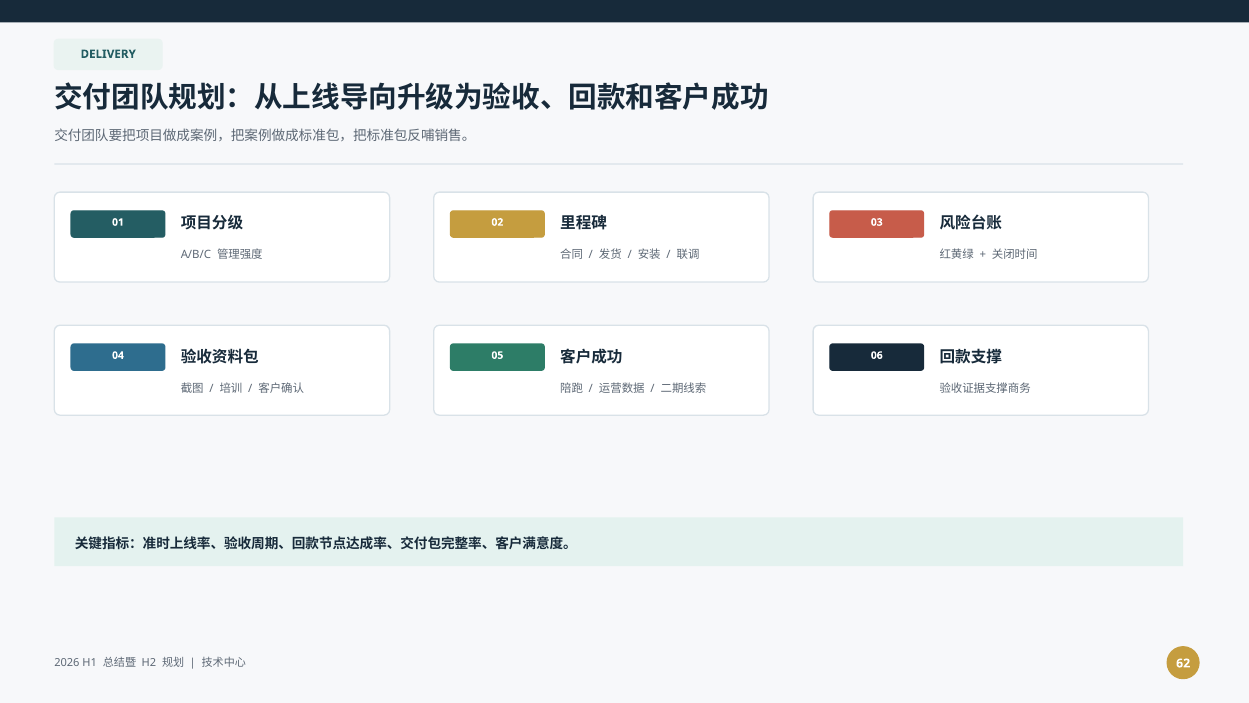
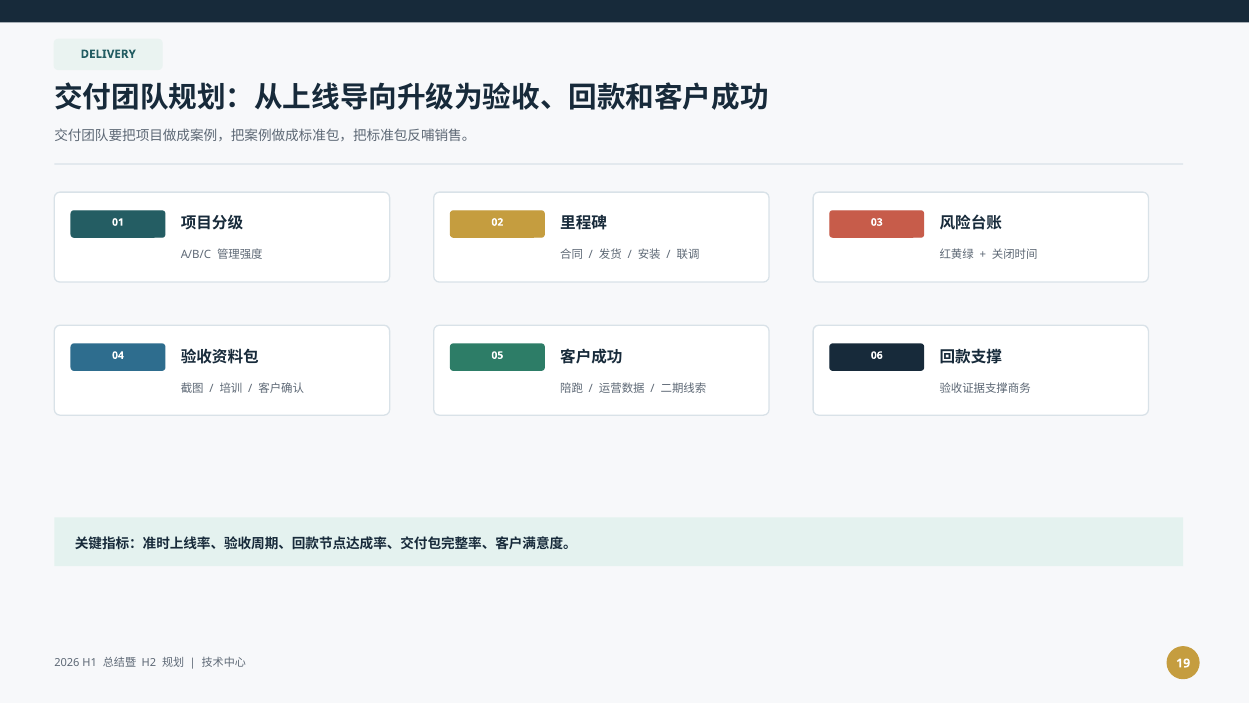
62: 62 -> 19 (1183, 663)
